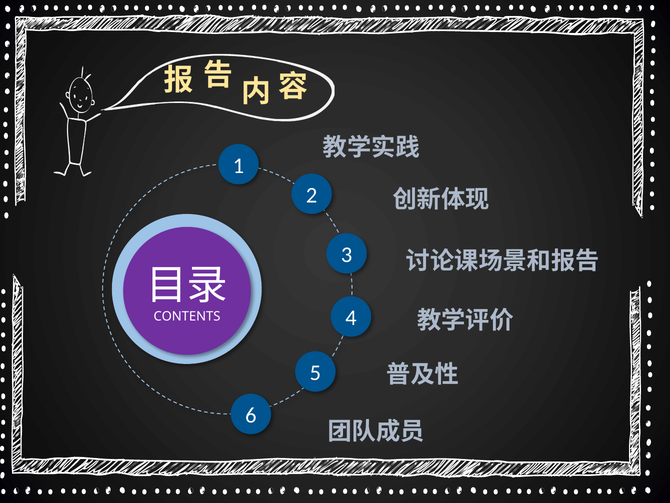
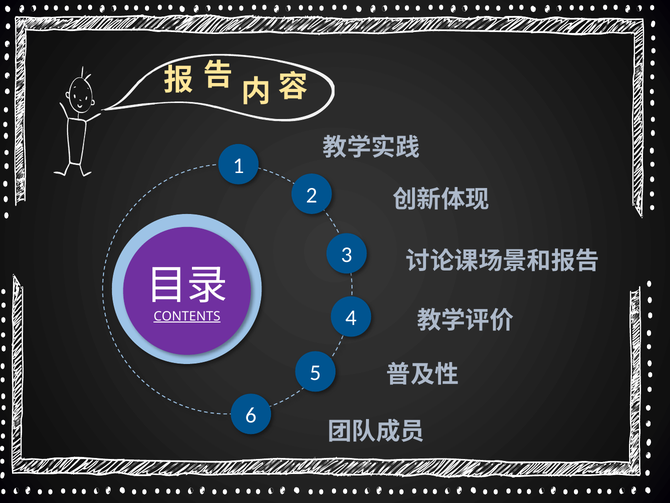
CONTENTS underline: none -> present (187, 316)
